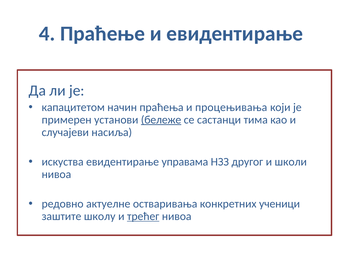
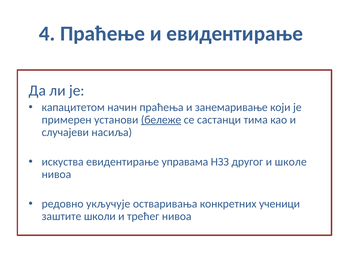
процењивања: процењивања -> занемаривање (231, 107)
школи: школи -> школе (291, 162)
актуелне: актуелне -> укључује (108, 204)
школу: школу -> школи (100, 216)
трећег underline: present -> none (143, 216)
